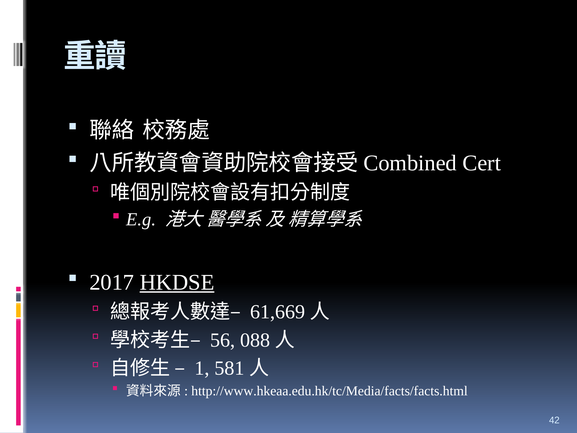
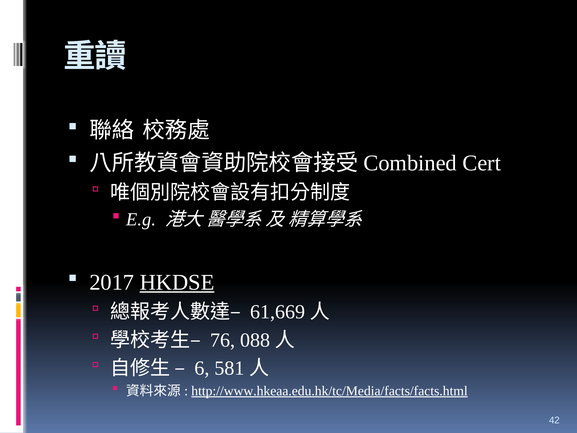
56: 56 -> 76 (223, 340)
1: 1 -> 6 (202, 368)
http://www.hkeaa.edu.hk/tc/Media/facts/facts.html underline: none -> present (330, 391)
